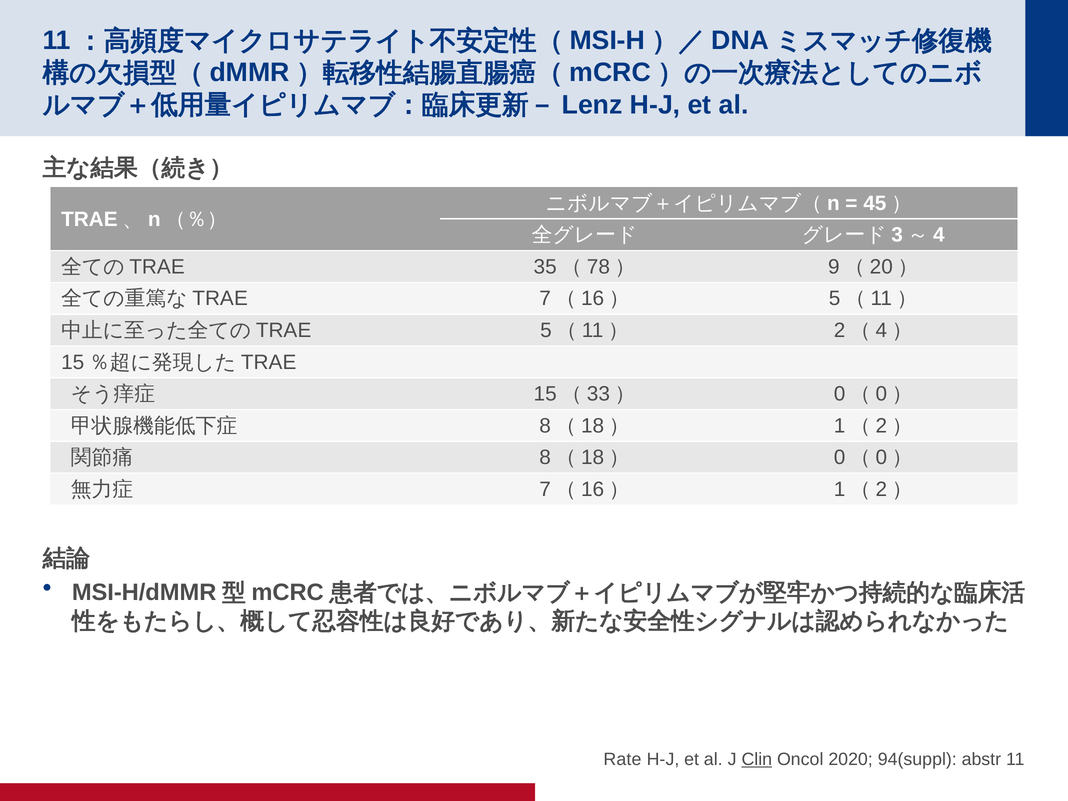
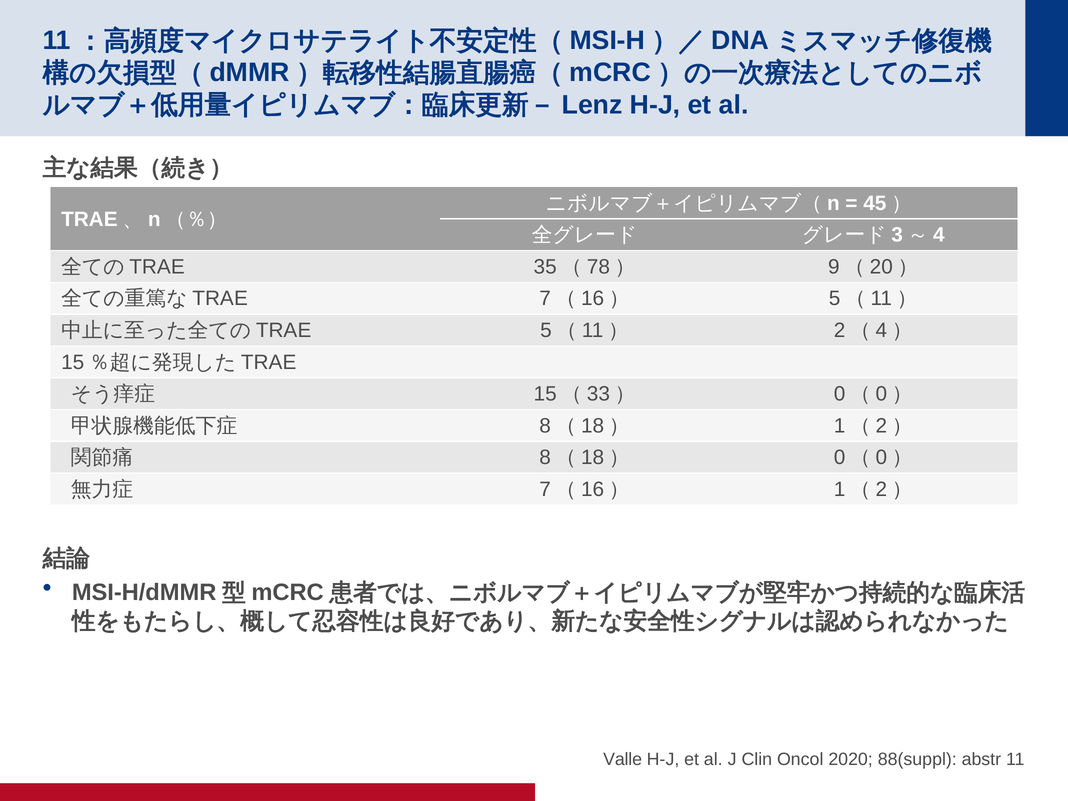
Rate: Rate -> Valle (623, 759)
Clin underline: present -> none (757, 759)
94(suppl: 94(suppl -> 88(suppl (917, 759)
